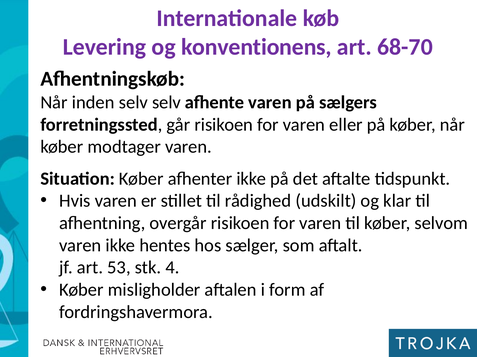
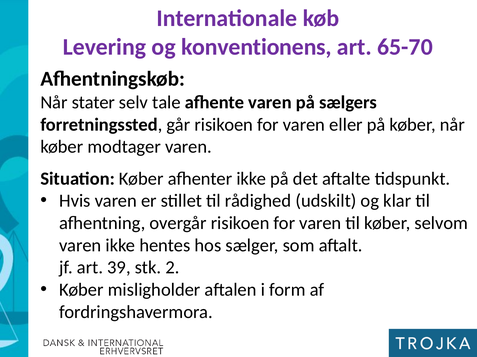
68-70: 68-70 -> 65-70 (405, 47)
inden: inden -> stater (93, 103)
selv selv: selv -> tale (166, 103)
53: 53 -> 39 (119, 268)
4: 4 -> 2 (172, 268)
